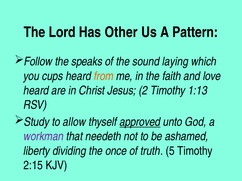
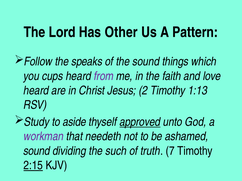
laying: laying -> things (175, 62)
from colour: orange -> purple (104, 76)
allow: allow -> aside (75, 122)
liberty: liberty -> sound (37, 151)
once: once -> such (116, 151)
5: 5 -> 7 (170, 151)
2:15 underline: none -> present (33, 166)
